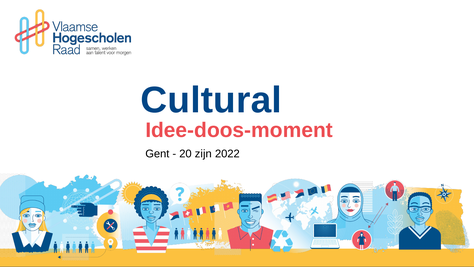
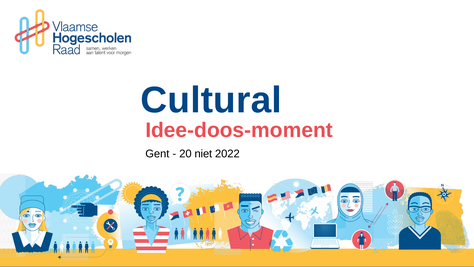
zijn: zijn -> niet (203, 153)
